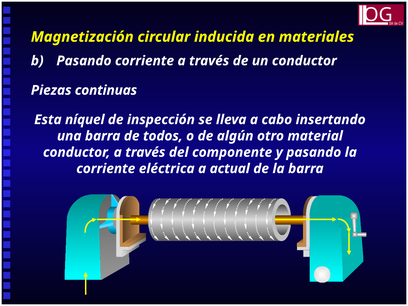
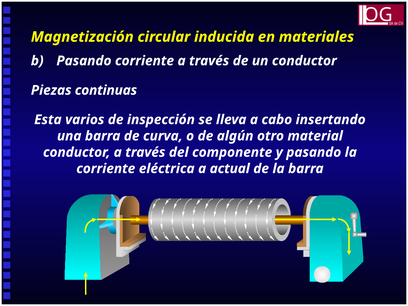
níquel: níquel -> varios (85, 120)
todos: todos -> curva (163, 136)
